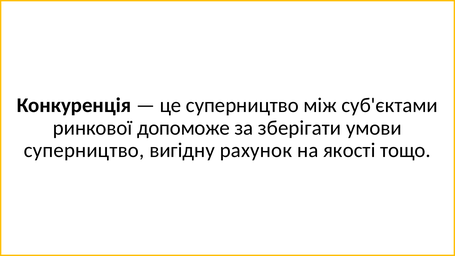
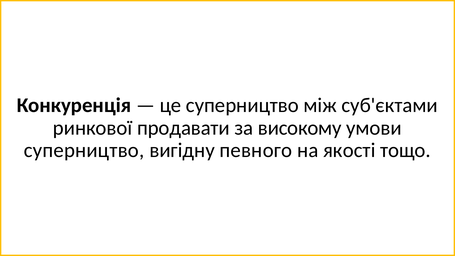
допоможе: допоможе -> продавати (183, 128)
зберігати: зберігати -> високому (300, 128)
рахунок: рахунок -> певного (256, 150)
